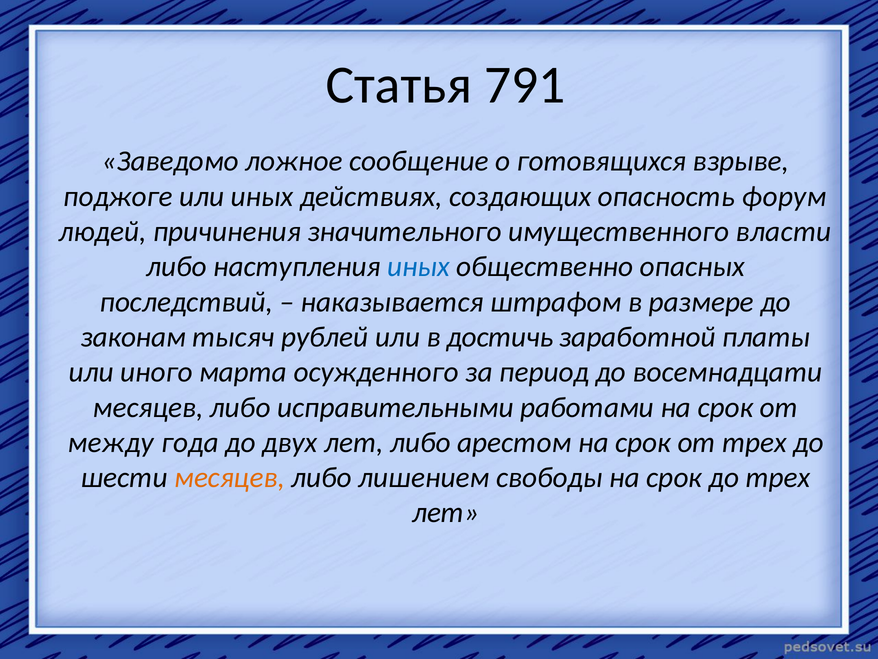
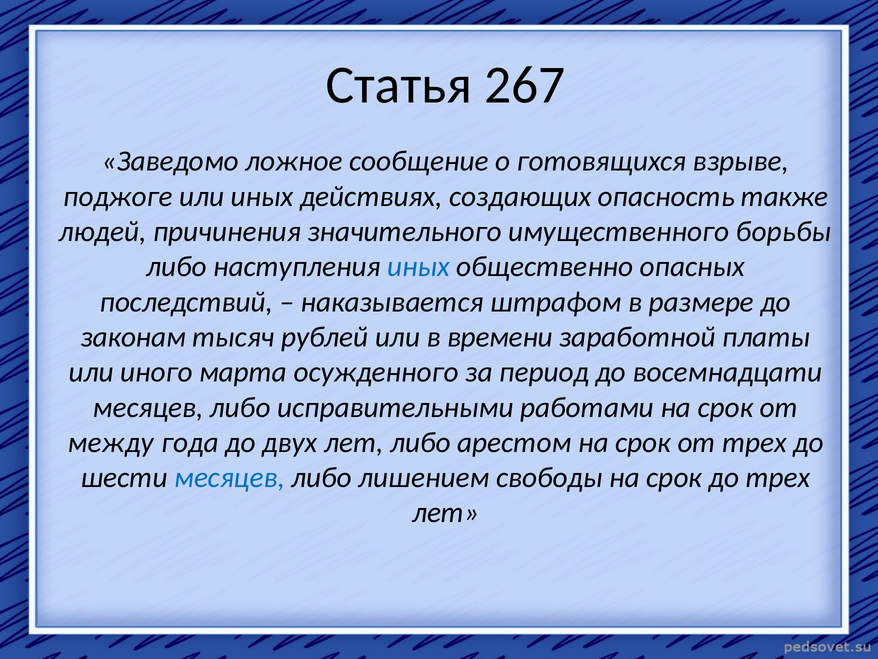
791: 791 -> 267 (525, 85)
форум: форум -> также (785, 196)
власти: власти -> борьбы (784, 231)
достичь: достичь -> времени (500, 337)
месяцев colour: orange -> blue (230, 477)
